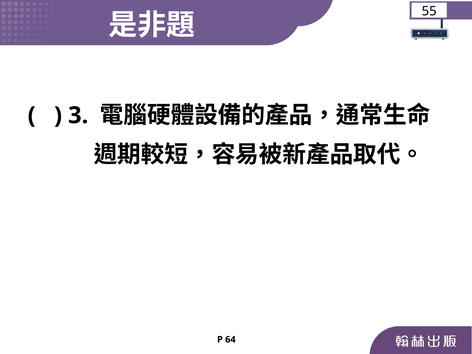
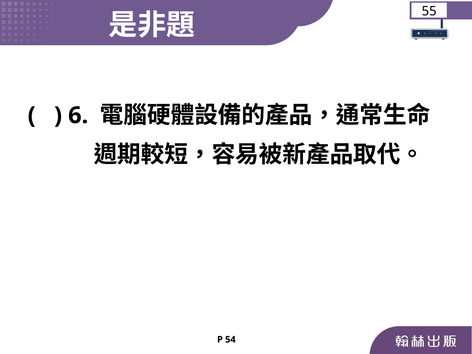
3: 3 -> 6 (78, 115)
64: 64 -> 54 (230, 340)
